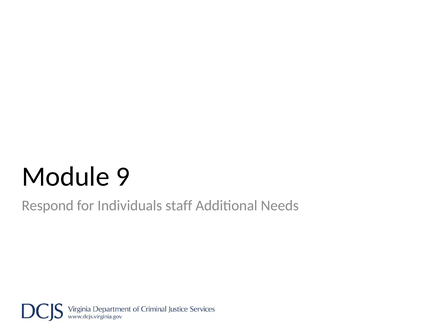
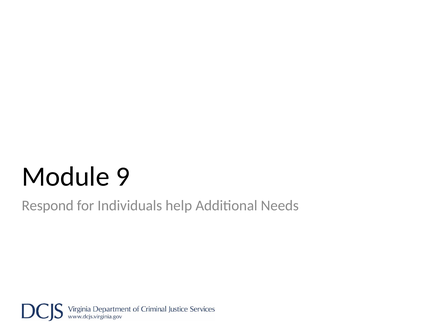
staff: staff -> help (179, 205)
